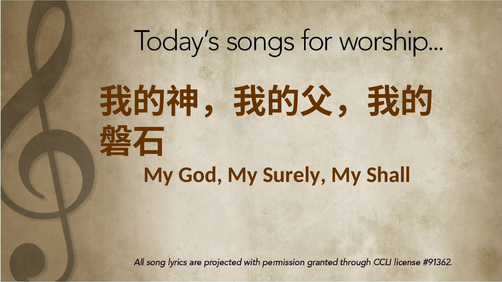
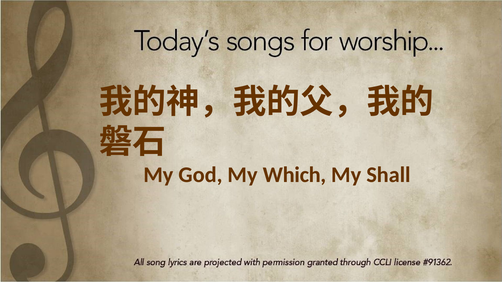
Surely: Surely -> Which (295, 175)
